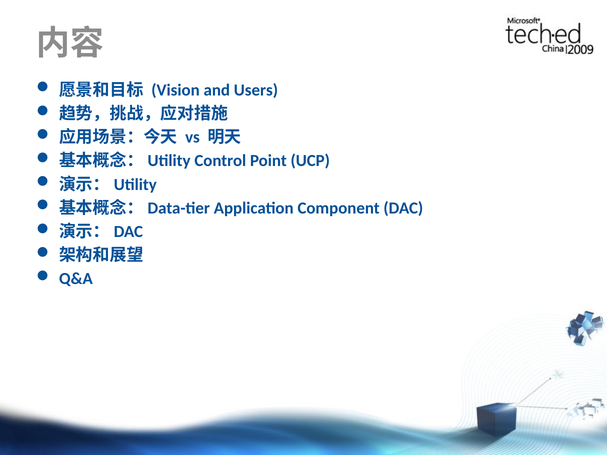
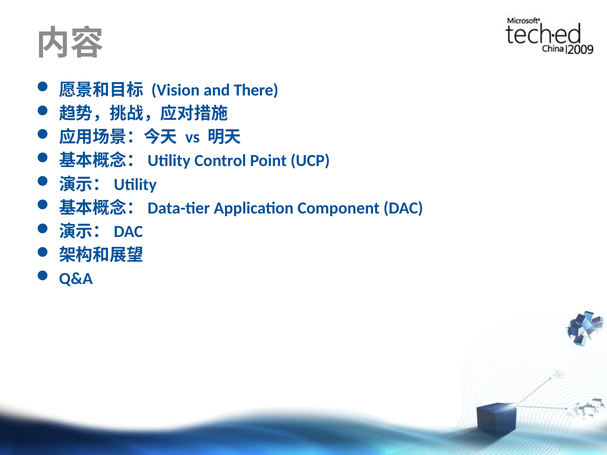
Users: Users -> There (256, 90)
